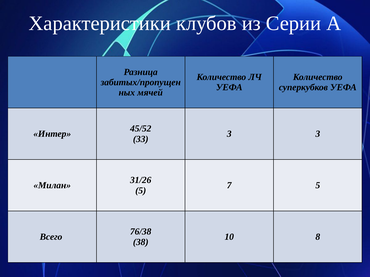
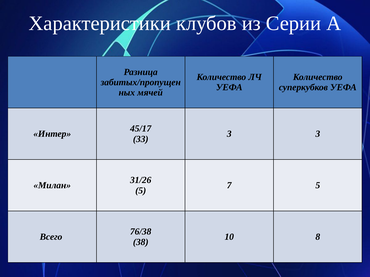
45/52: 45/52 -> 45/17 (141, 129)
